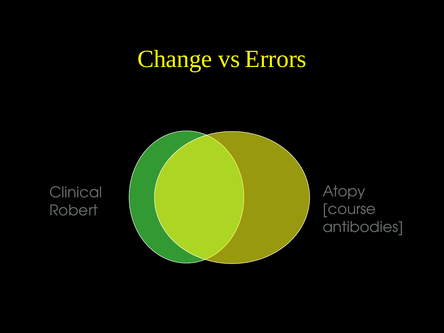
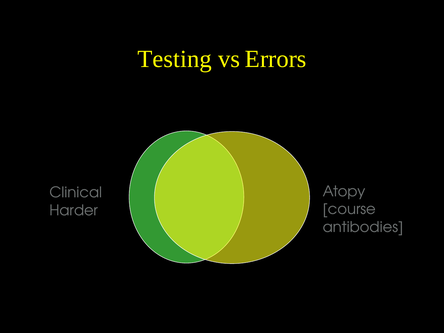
Change: Change -> Testing (175, 59)
Robert: Robert -> Harder (74, 211)
